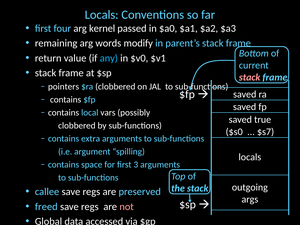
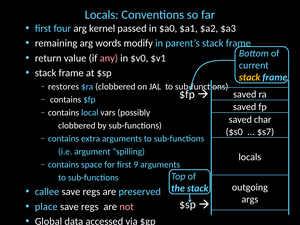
any colour: light blue -> pink (109, 58)
stack colour: pink -> yellow (250, 77)
pointers: pointers -> restores (64, 87)
true: true -> char (263, 120)
3: 3 -> 9 (136, 165)
freed: freed -> place (46, 207)
